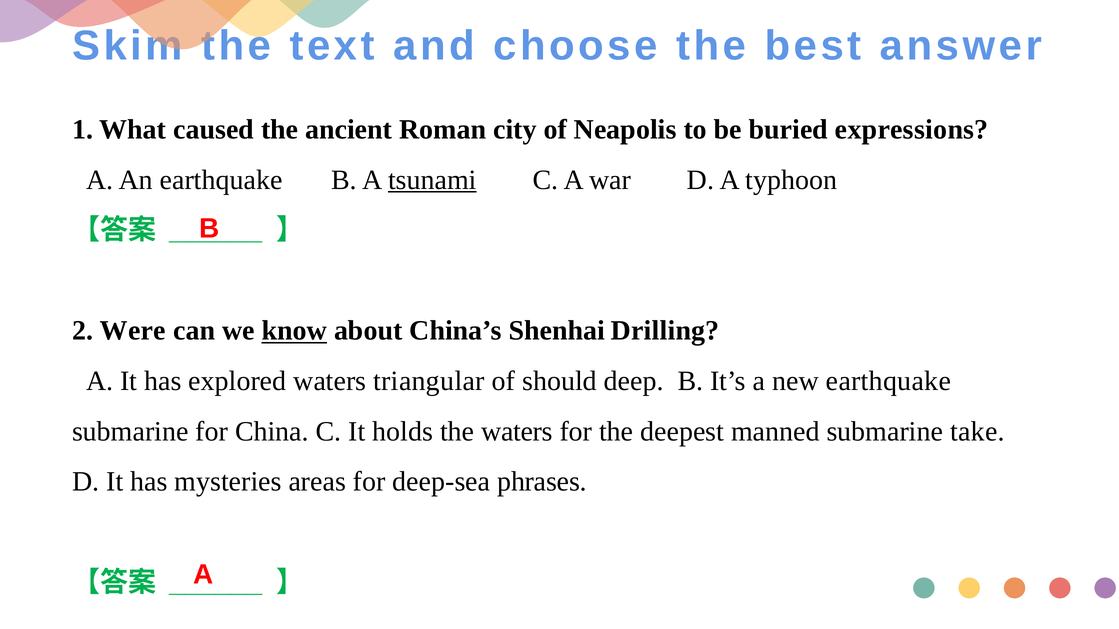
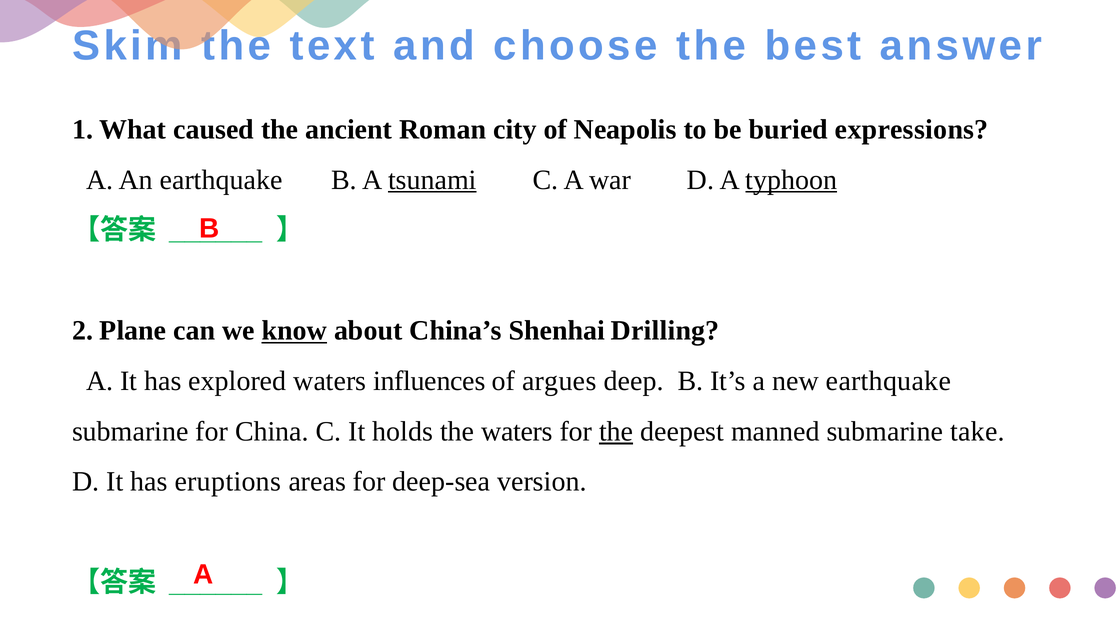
typhoon underline: none -> present (791, 180)
Were: Were -> Plane (133, 331)
triangular: triangular -> influences (429, 381)
should: should -> argues (559, 381)
the underline: none -> present (616, 432)
mysteries: mysteries -> eruptions (228, 482)
phrases: phrases -> version (542, 482)
